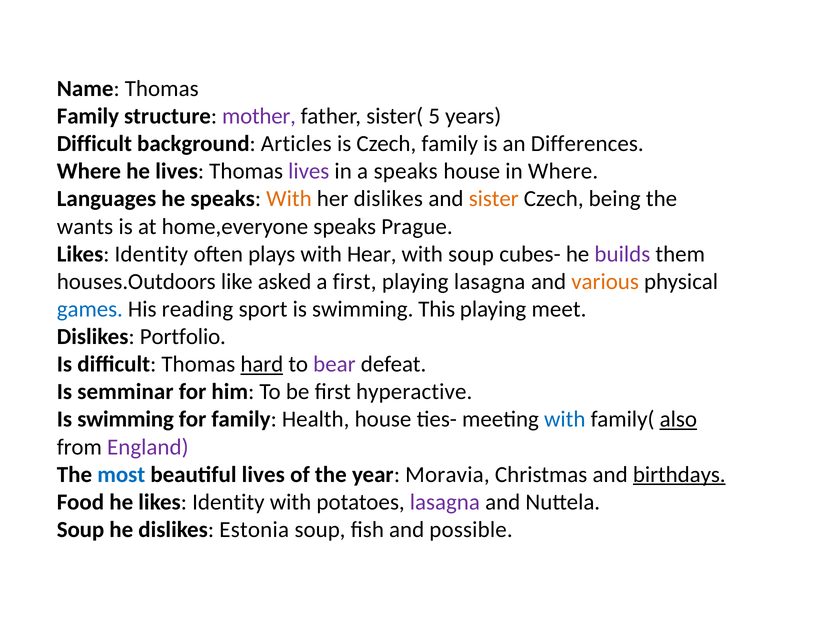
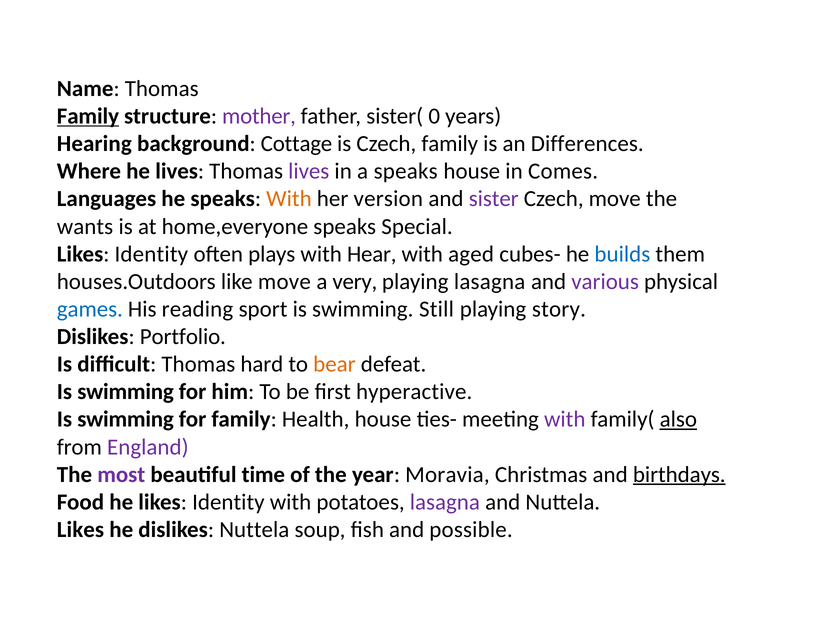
Family underline: none -> present (88, 116)
5: 5 -> 0 (434, 116)
Difficult: Difficult -> Hearing (94, 144)
Articles: Articles -> Cottage (296, 144)
in Where: Where -> Comes (563, 171)
her dislikes: dislikes -> version (388, 199)
sister colour: orange -> purple (494, 199)
Czech being: being -> move (615, 199)
Prague: Prague -> Special (417, 226)
with soup: soup -> aged (471, 254)
builds colour: purple -> blue (622, 254)
like asked: asked -> move (284, 281)
a first: first -> very (355, 281)
various colour: orange -> purple (605, 281)
This: This -> Still (437, 309)
meet: meet -> story (559, 309)
hard underline: present -> none (262, 364)
bear colour: purple -> orange (334, 364)
semminar: semminar -> swimming (126, 392)
with colour: blue -> purple (565, 419)
most colour: blue -> purple (121, 474)
beautiful lives: lives -> time (263, 474)
Soup: Soup -> Likes (80, 529)
dislikes Estonia: Estonia -> Nuttela (254, 529)
